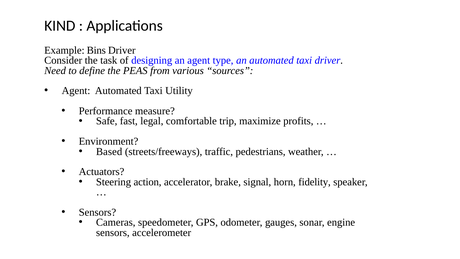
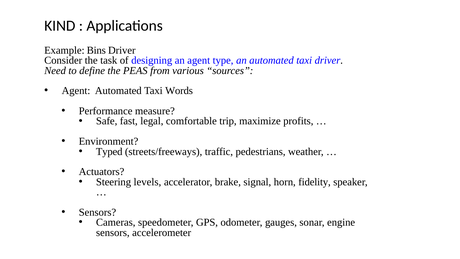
Utility: Utility -> Words (179, 91)
Based: Based -> Typed (109, 151)
action: action -> levels (147, 182)
